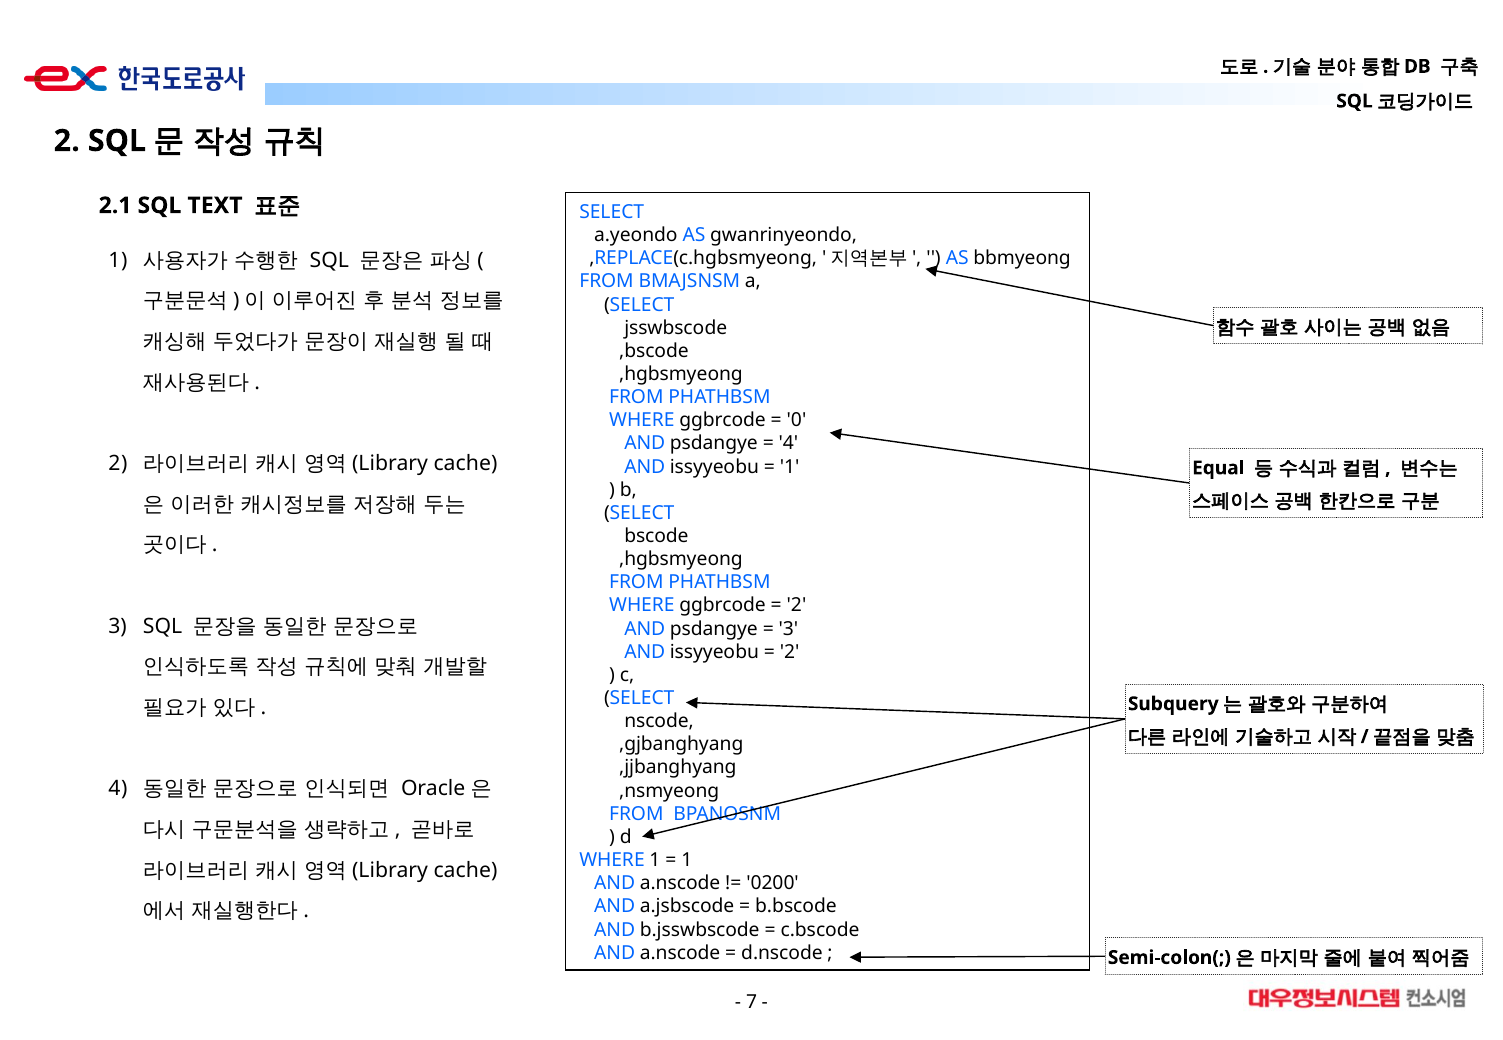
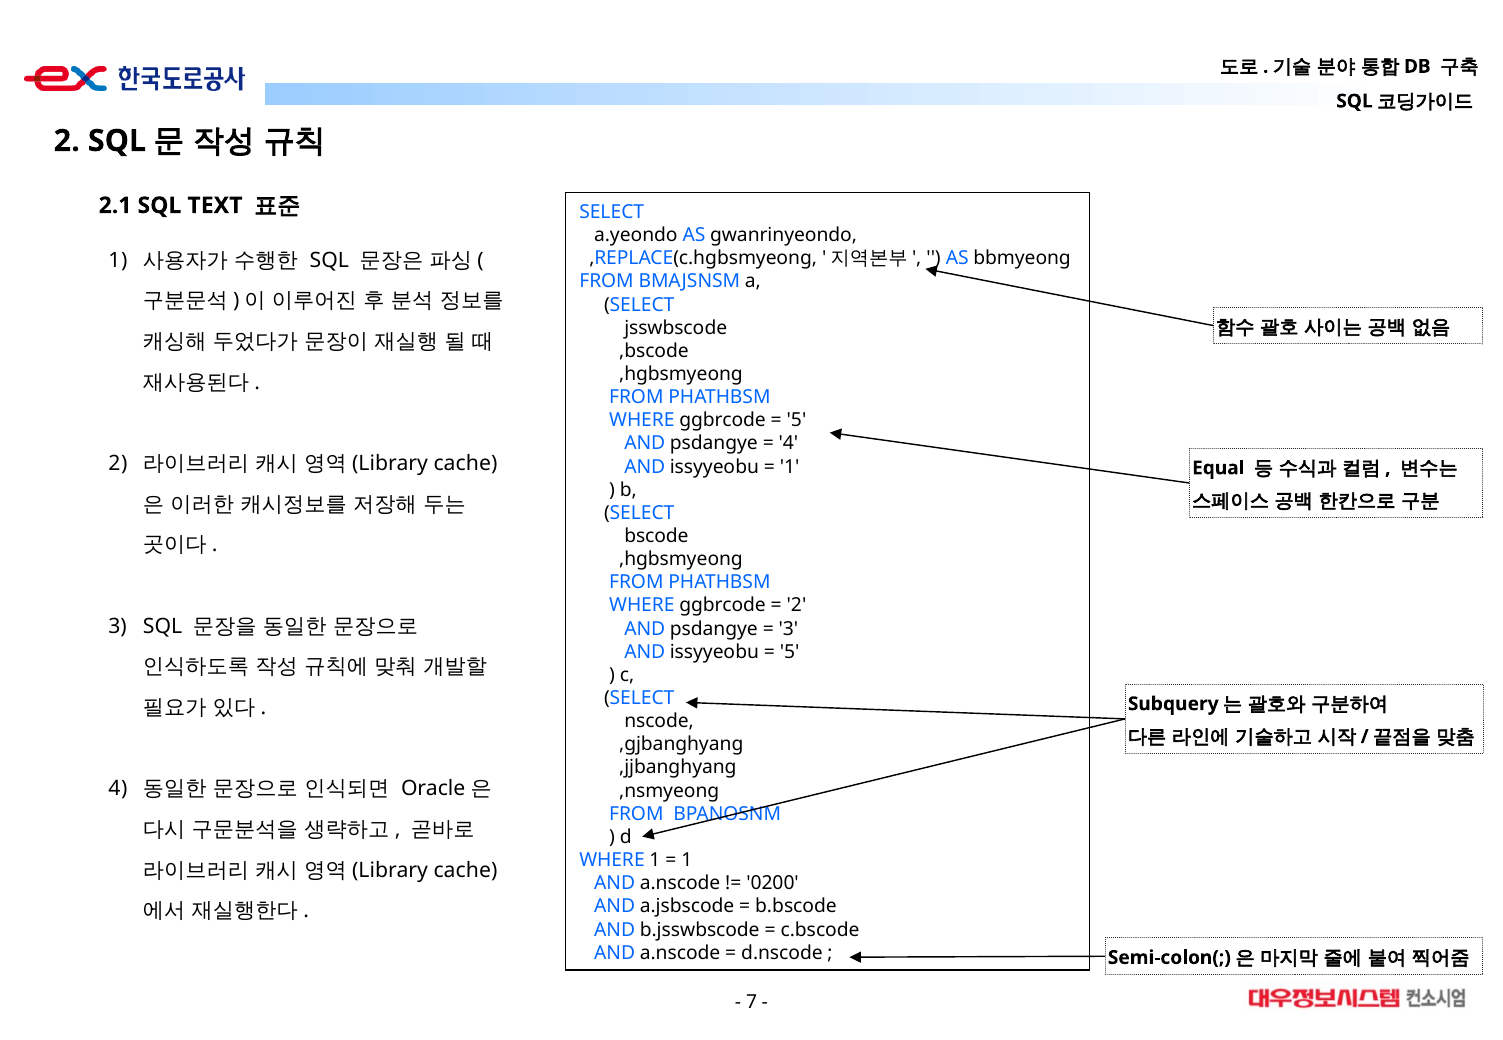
0: 0 -> 5 (796, 421)
2: 2 -> 5 (790, 652)
